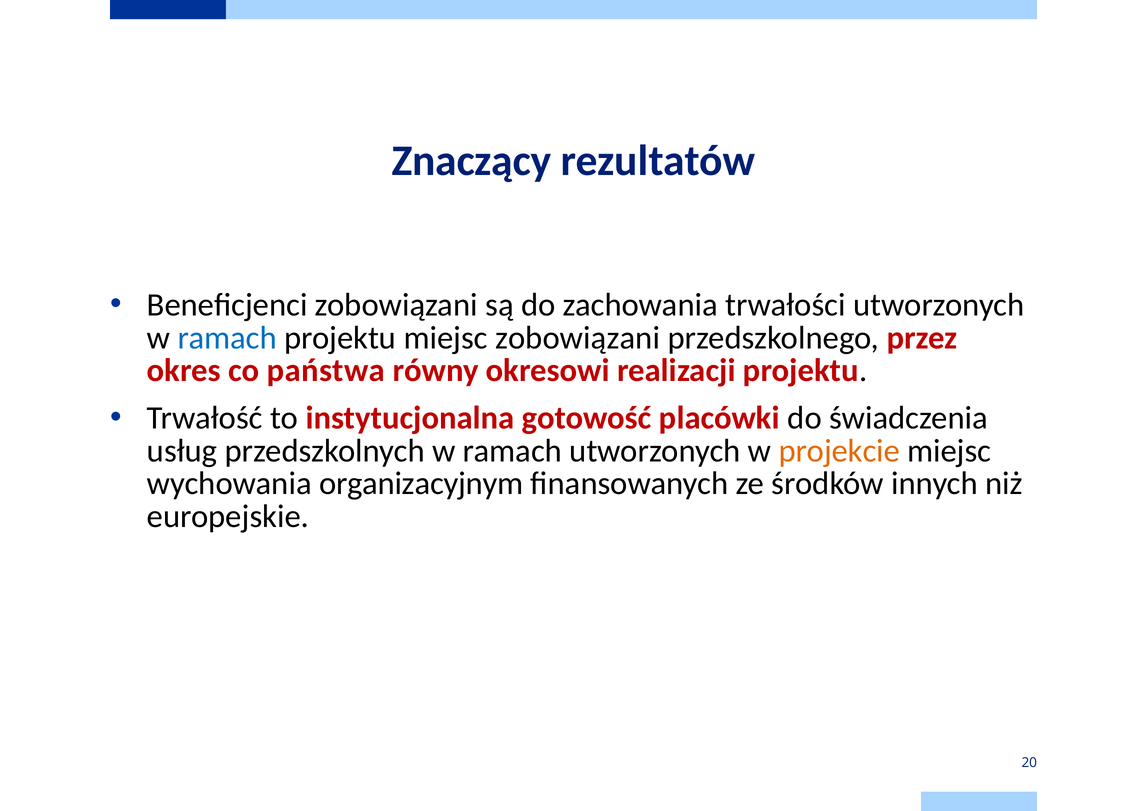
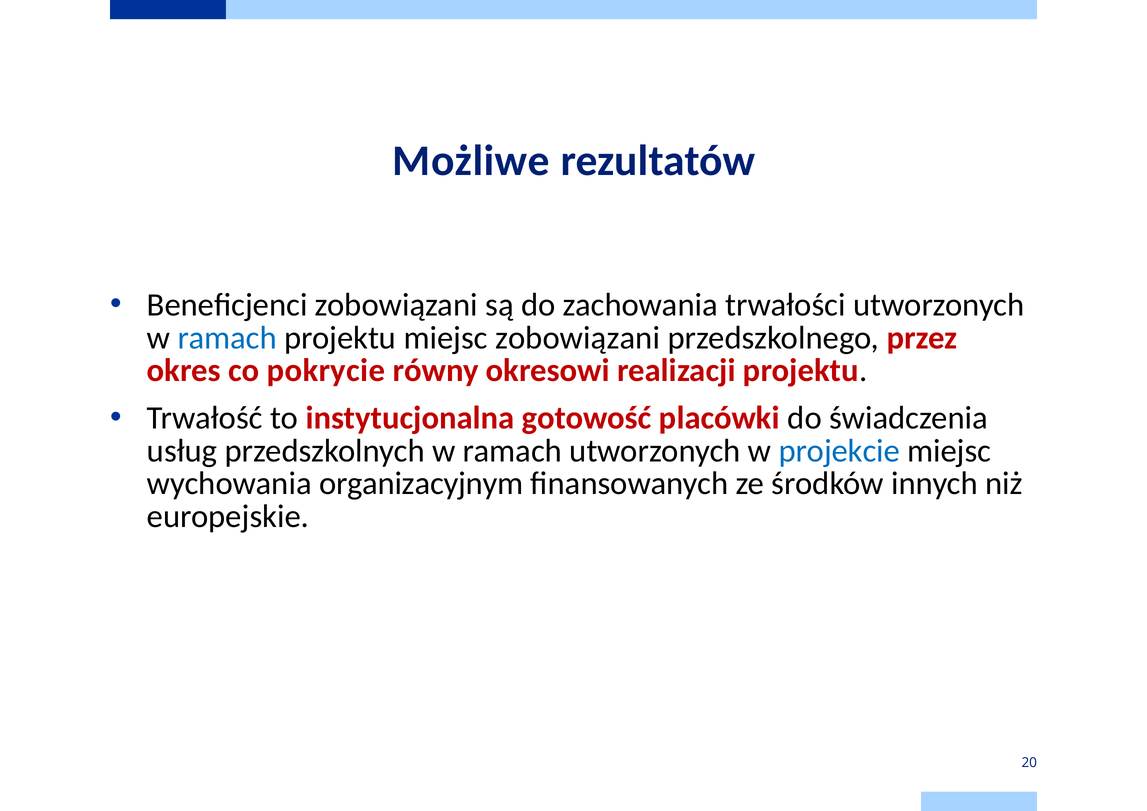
Znaczący: Znaczący -> Możliwe (471, 161)
państwa: państwa -> pokrycie (326, 370)
projekcie colour: orange -> blue (839, 451)
